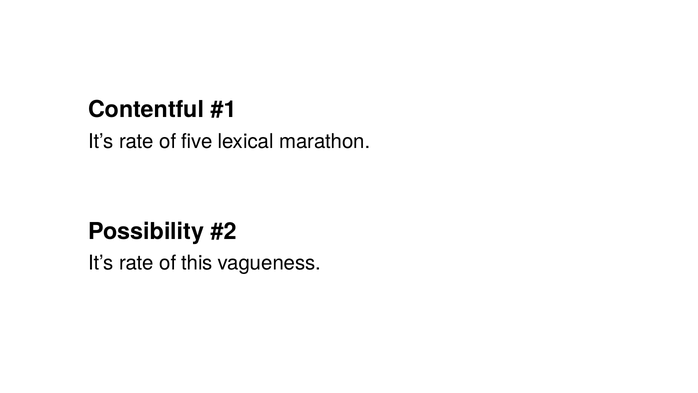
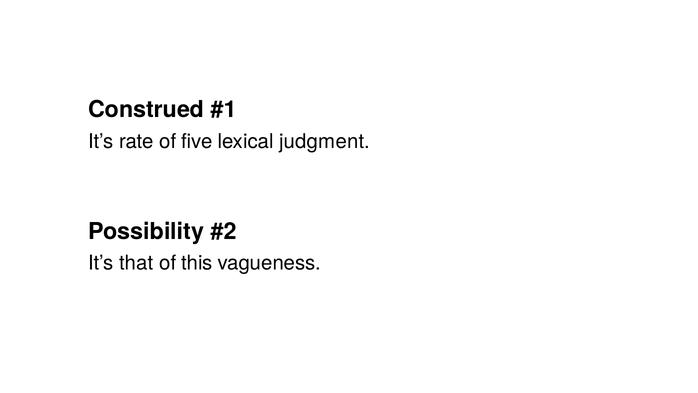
Contentful: Contentful -> Construed (146, 110)
marathon: marathon -> judgment (325, 141)
rate: rate -> that (136, 263)
